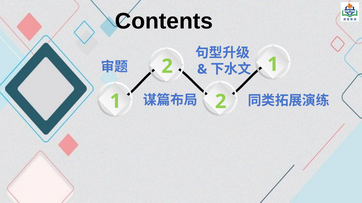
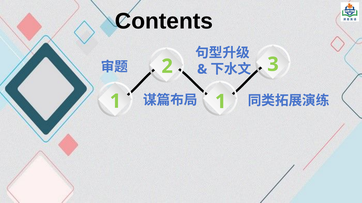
2 1: 1 -> 3 (273, 65)
1 2: 2 -> 1 (221, 102)
